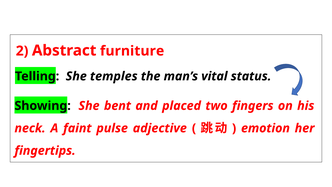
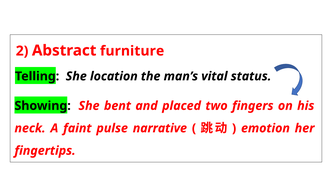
temples: temples -> location (114, 76)
adjective: adjective -> narrative (160, 128)
